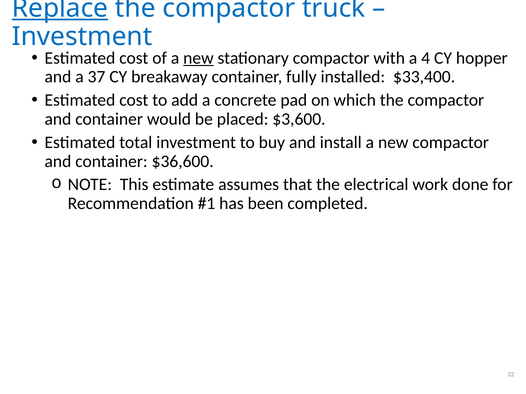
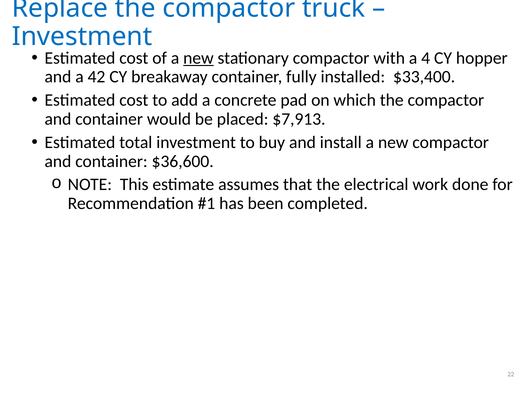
Replace underline: present -> none (60, 8)
37: 37 -> 42 (97, 77)
$3,600: $3,600 -> $7,913 (299, 119)
